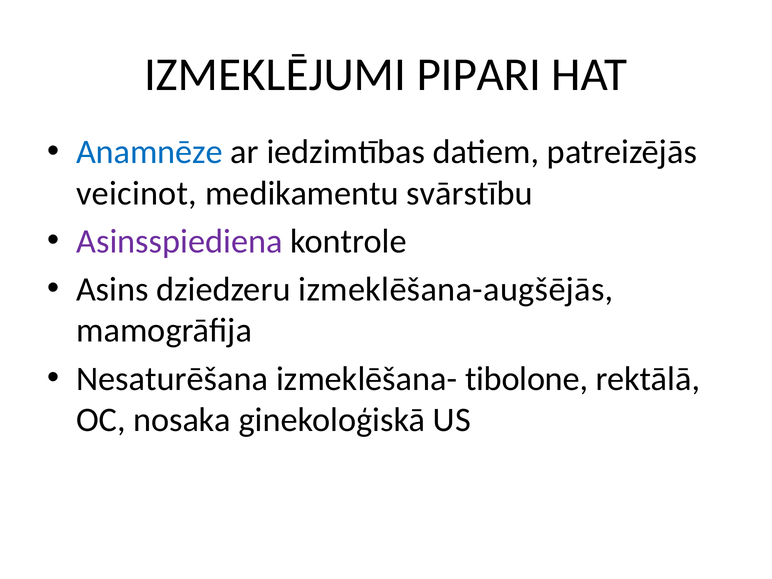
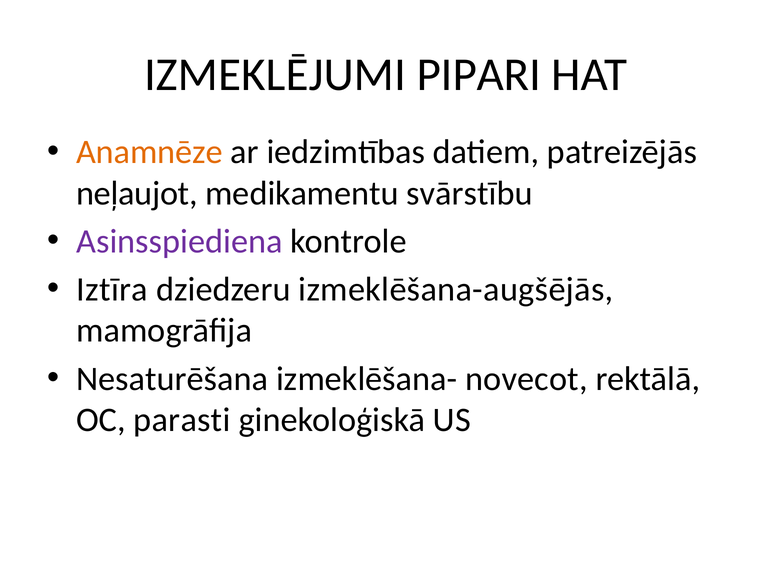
Anamnēze colour: blue -> orange (149, 152)
veicinot: veicinot -> neļaujot (137, 193)
Asins: Asins -> Iztīra (112, 289)
tibolone: tibolone -> novecot (526, 379)
nosaka: nosaka -> parasti (182, 420)
